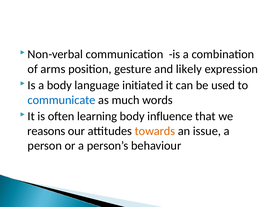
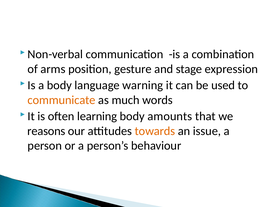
likely: likely -> stage (189, 69)
initiated: initiated -> warning (143, 85)
communicate colour: blue -> orange (62, 100)
influence: influence -> amounts (170, 116)
